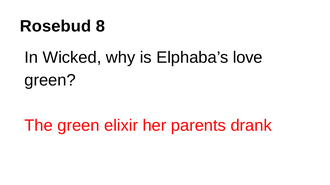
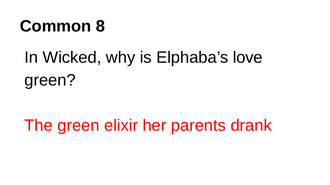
Rosebud: Rosebud -> Common (56, 26)
